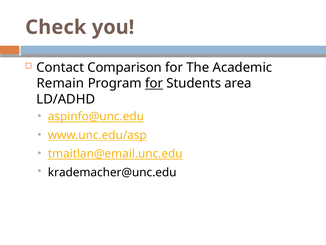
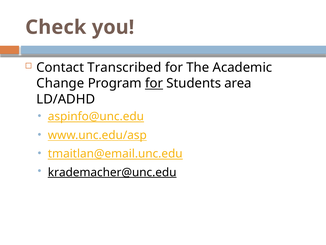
Comparison: Comparison -> Transcribed (124, 67)
Remain: Remain -> Change (60, 83)
krademacher@unc.edu underline: none -> present (112, 172)
